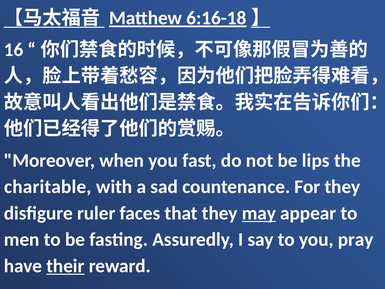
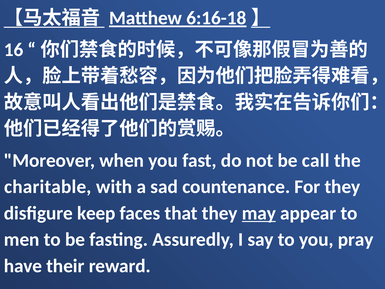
lips: lips -> call (316, 160)
ruler: ruler -> keep (96, 213)
their underline: present -> none (65, 266)
